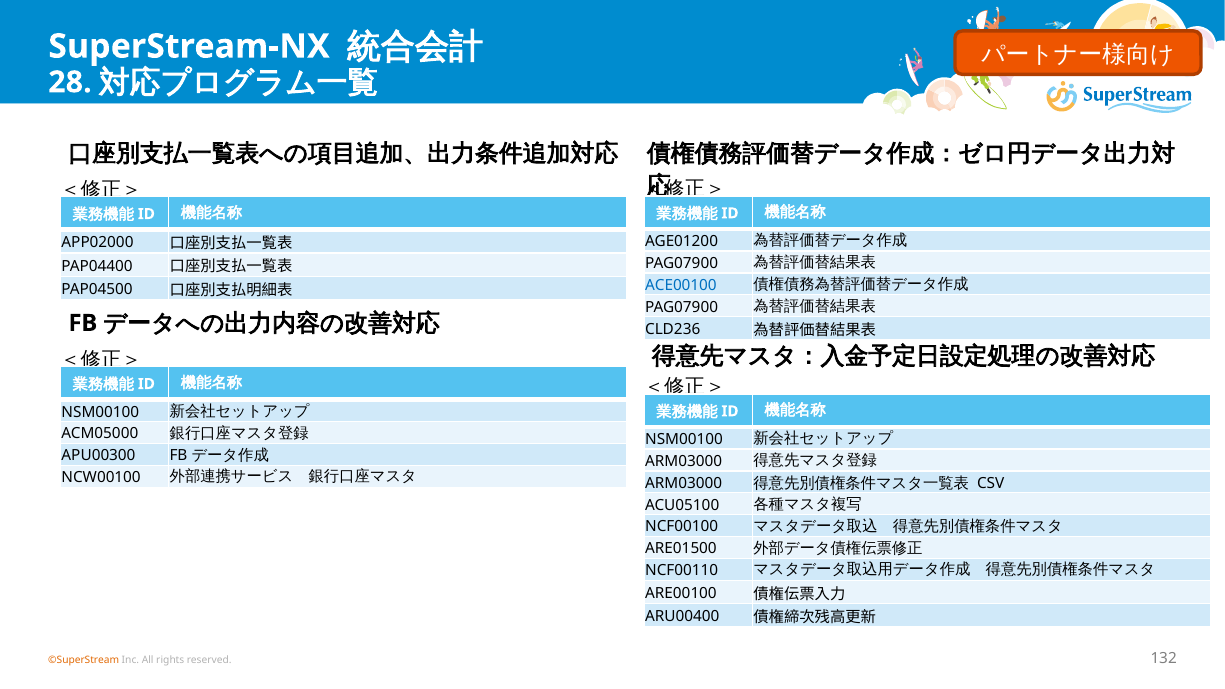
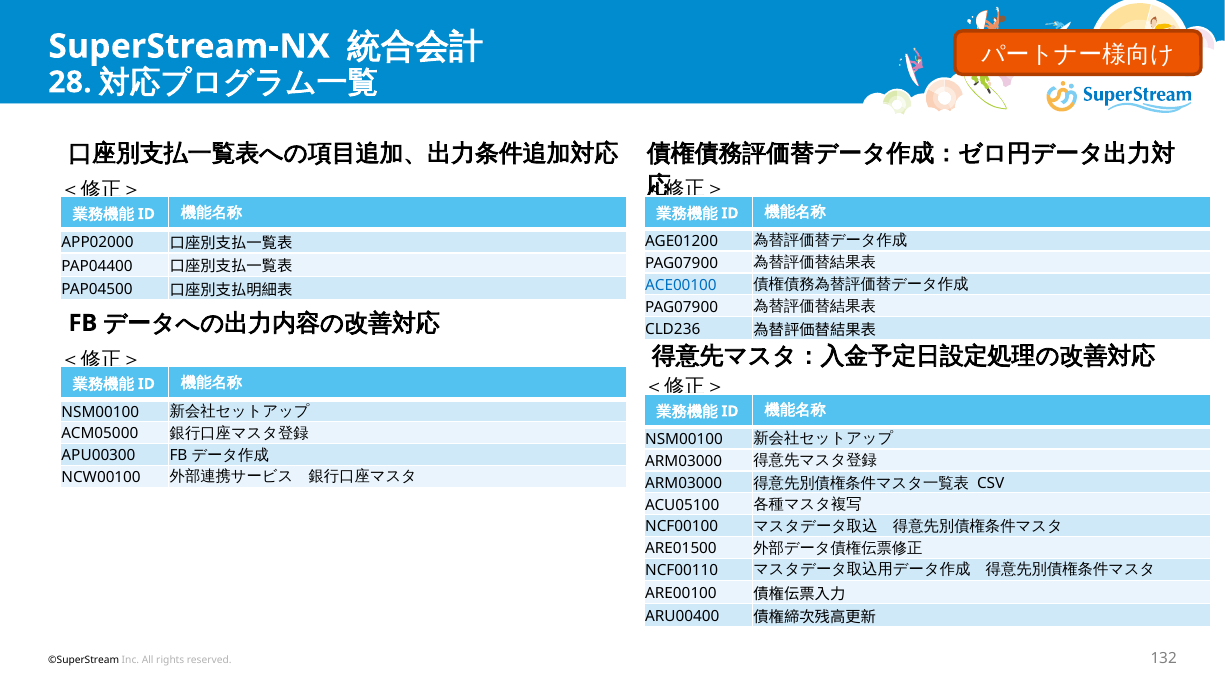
©SuperStream colour: orange -> black (84, 660)
